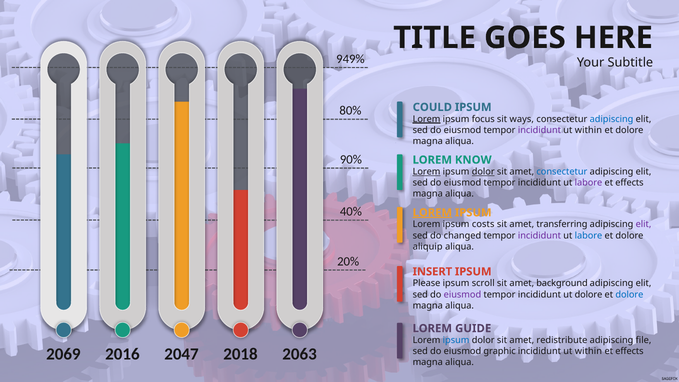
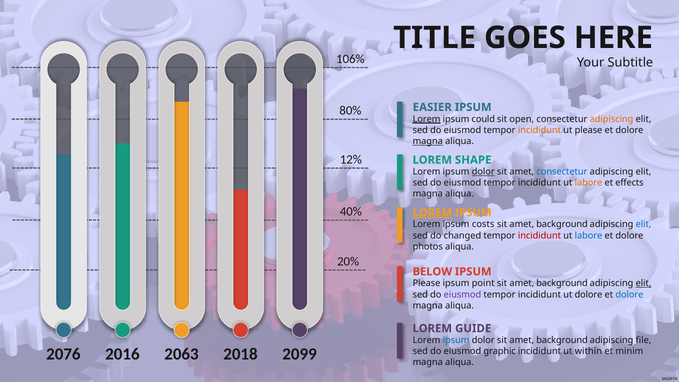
949%: 949% -> 106% (350, 59)
COULD: COULD -> EASIER (432, 107)
focus: focus -> could (483, 119)
ways: ways -> open (522, 119)
adipiscing colour: blue -> orange (612, 119)
incididunt colour: purple -> orange (539, 130)
within: within -> please (589, 130)
magna underline: none -> present (428, 141)
90%: 90% -> 12% (351, 160)
KNOW: KNOW -> SHAPE (473, 160)
Lorem underline: present -> none (427, 172)
labore colour: purple -> orange (588, 183)
transferring: transferring -> background (562, 224)
elit colour: purple -> blue (644, 224)
incididunt colour: purple -> red (539, 235)
aliquip: aliquip -> photos (428, 246)
INSERT: INSERT -> BELOW (432, 272)
scroll: scroll -> point (483, 283)
elit underline: none -> present (644, 283)
dolor sit amet redistribute: redistribute -> background (562, 340)
2069: 2069 -> 2076 (63, 354)
2047: 2047 -> 2063 (181, 354)
2063: 2063 -> 2099 (300, 354)
effects: effects -> minim (629, 351)
